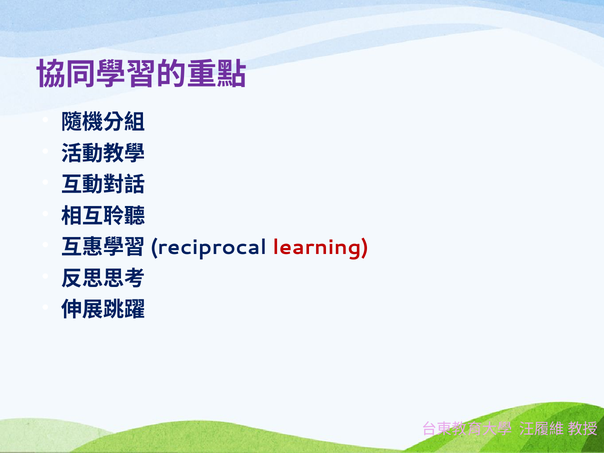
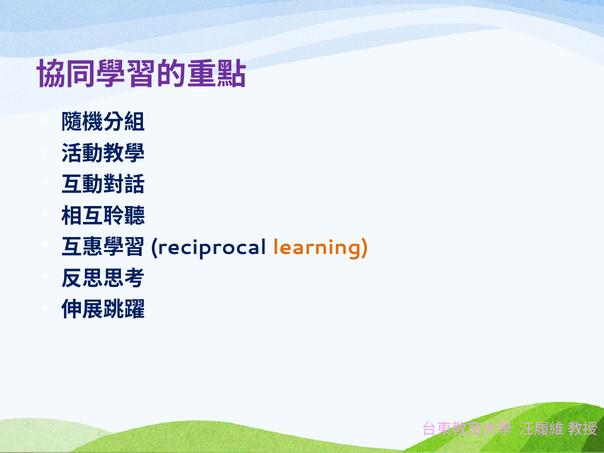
learning colour: red -> orange (321, 248)
